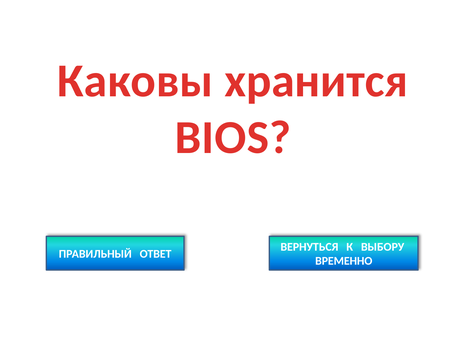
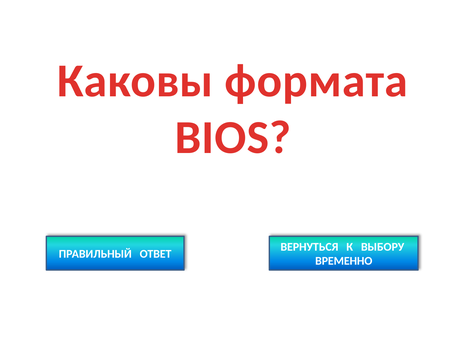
хранится: хранится -> формата (316, 81)
